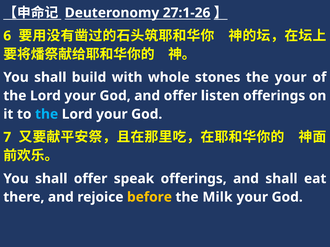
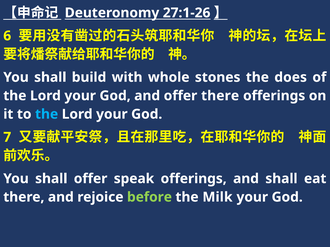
the your: your -> does (291, 77)
offer listen: listen -> there (220, 96)
before colour: yellow -> light green (149, 197)
